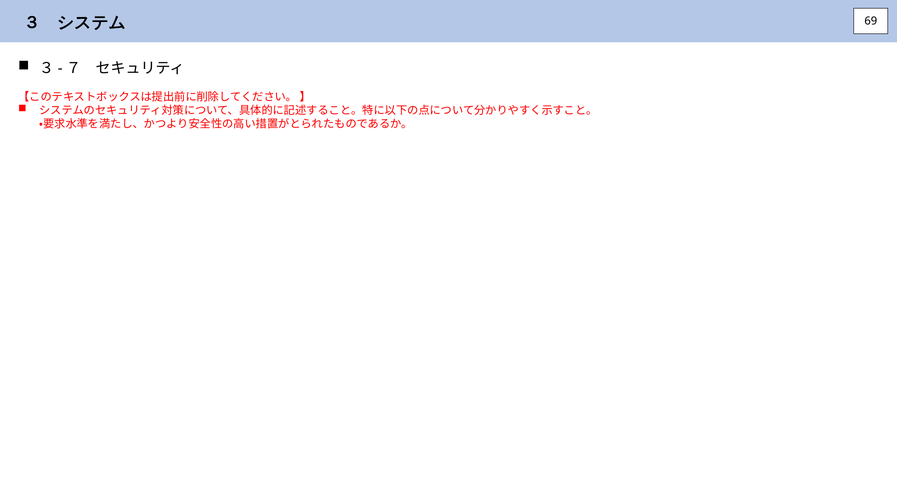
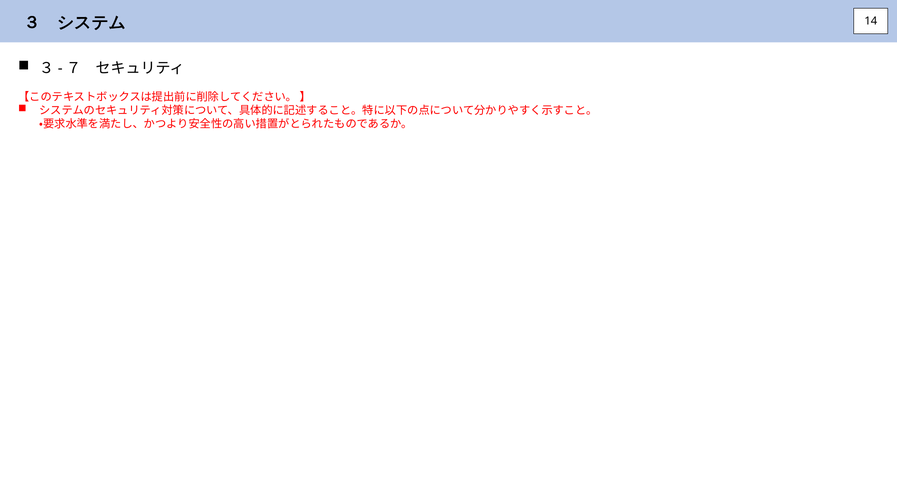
69: 69 -> 14 (871, 21)
